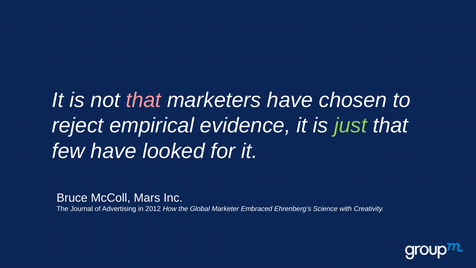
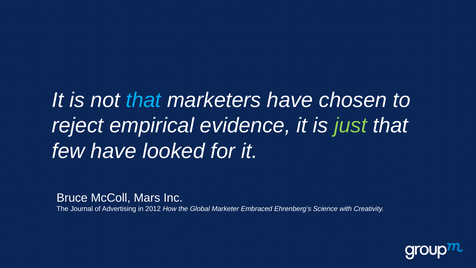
that colour: pink -> light blue (143, 100)
